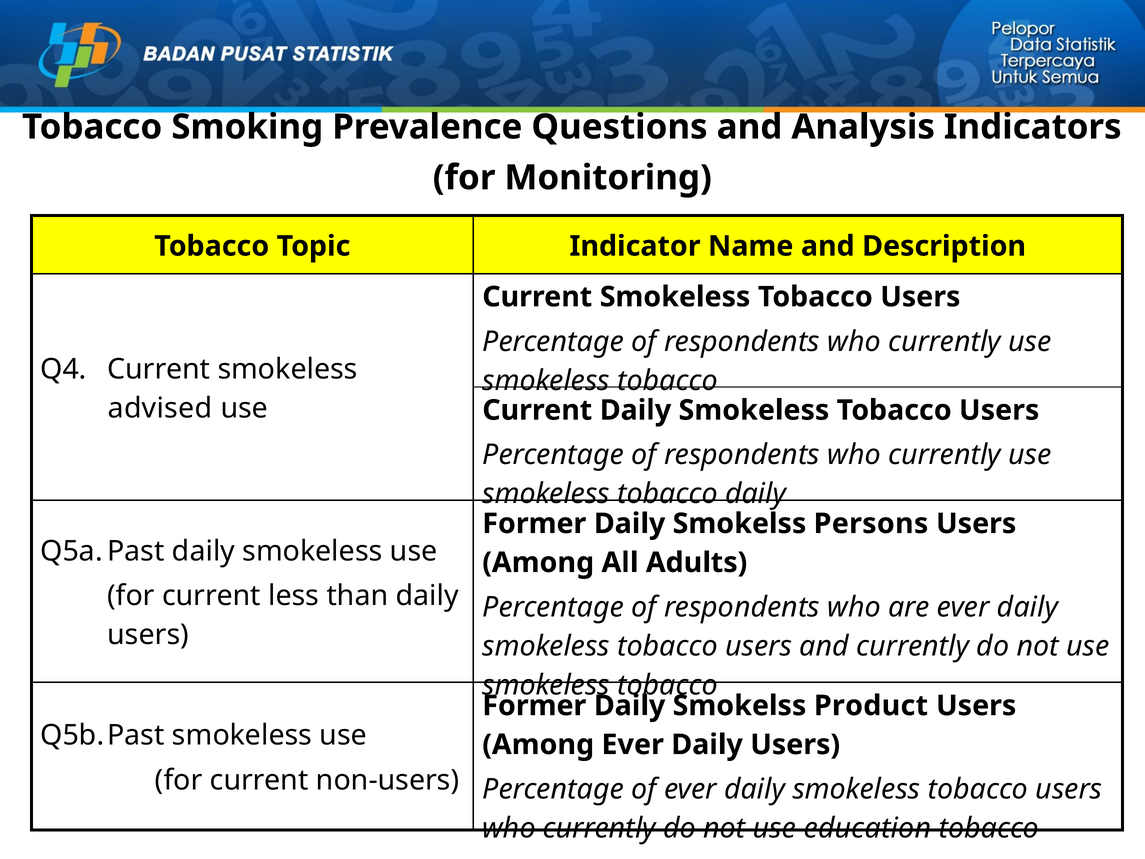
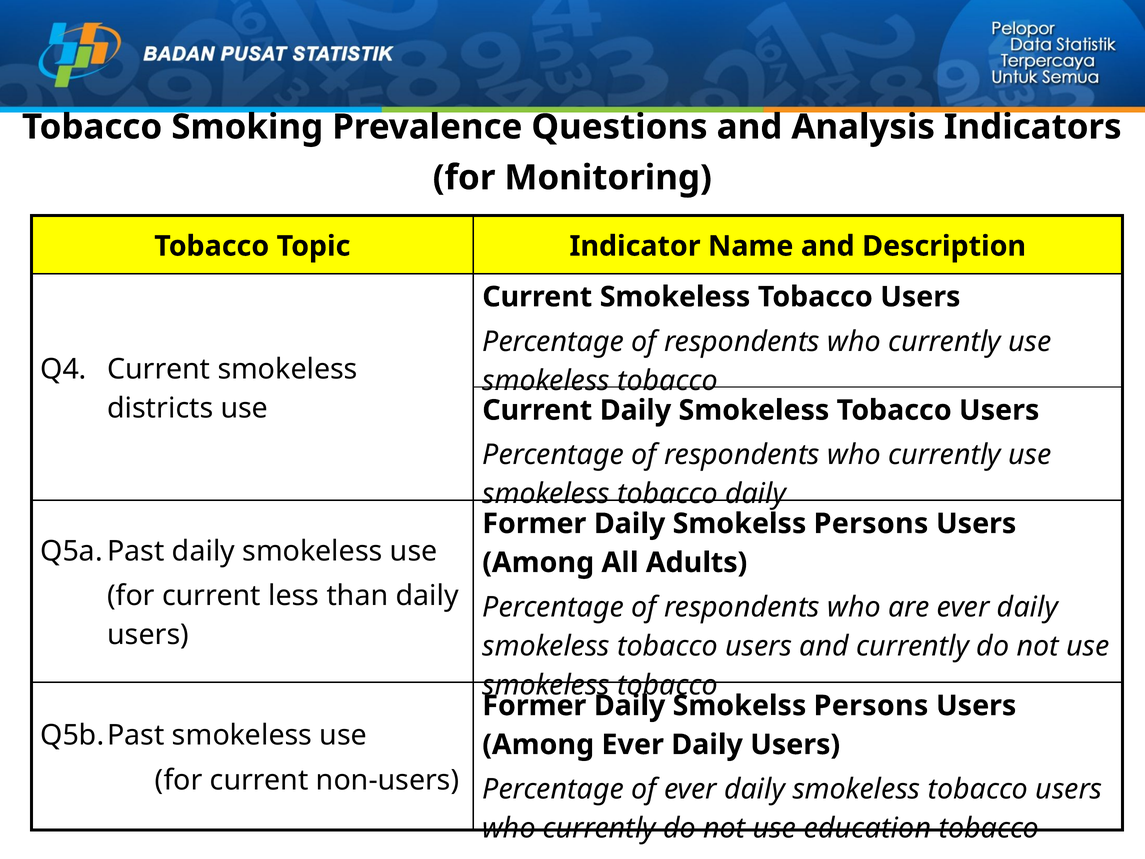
advised: advised -> districts (160, 408)
Product: Product -> Persons (871, 706)
